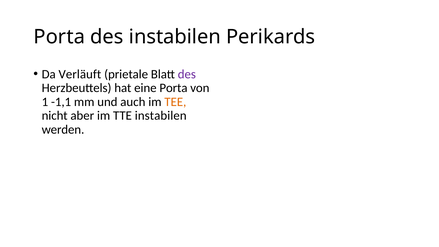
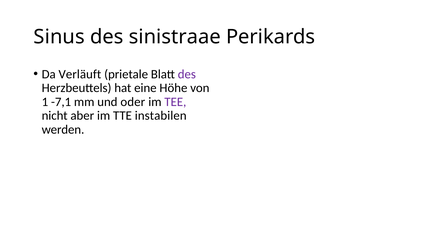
Porta: Porta -> Sinus (59, 37)
des instabilen: instabilen -> sinistraae (175, 37)
eine Porta: Porta -> Höhe (173, 88)
-1,1: -1,1 -> -7,1 (61, 102)
auch: auch -> oder (133, 102)
TEE colour: orange -> purple (175, 102)
